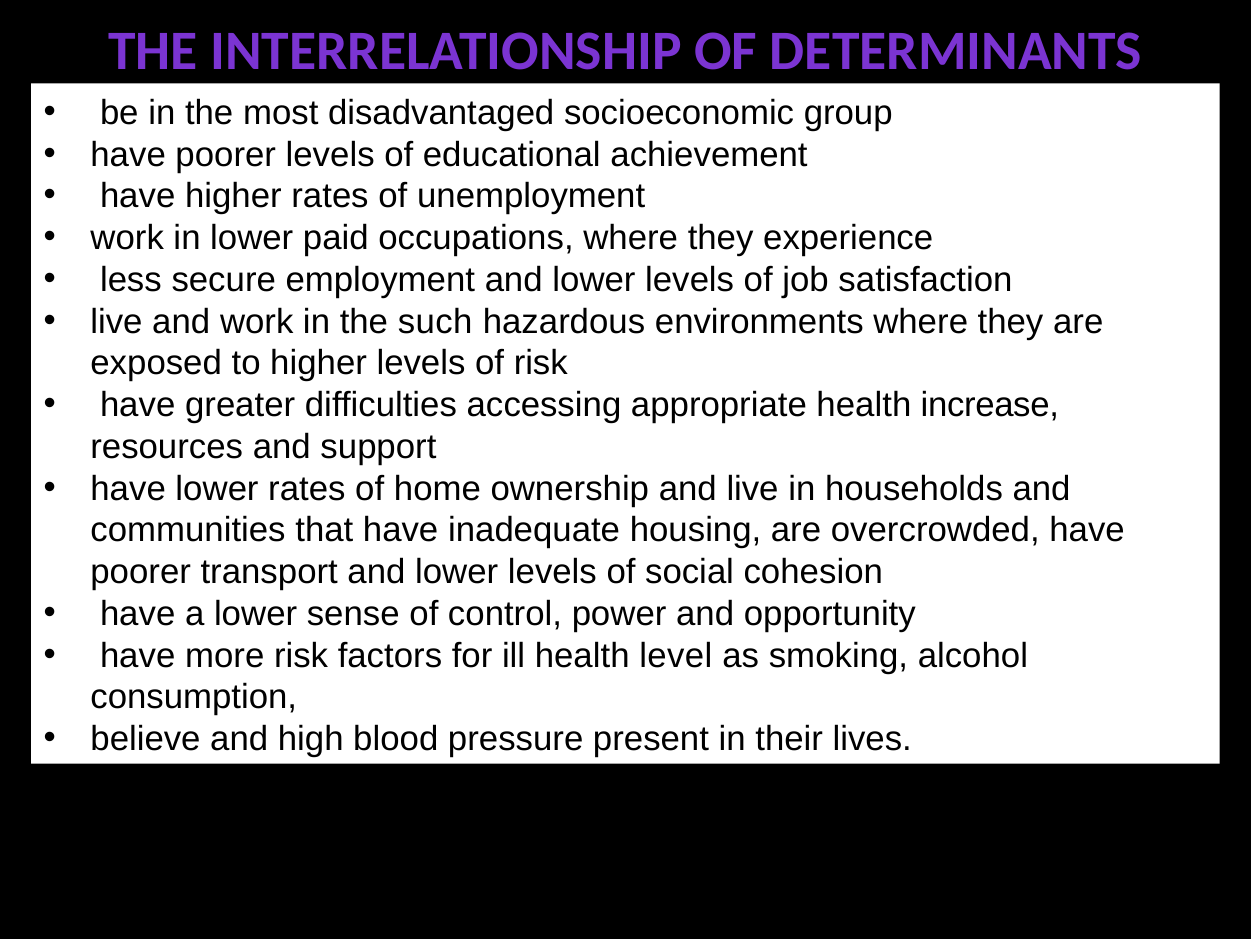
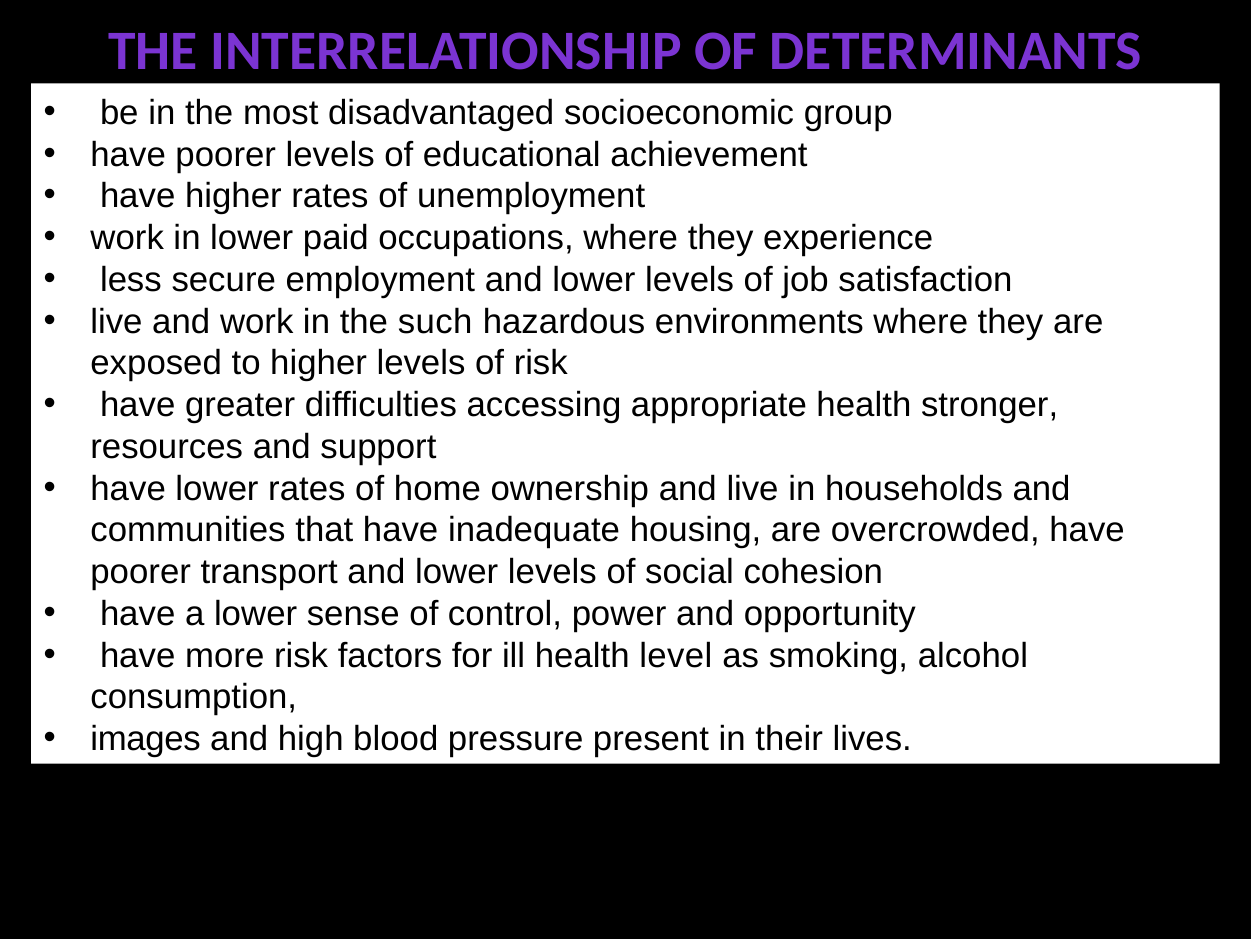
increase: increase -> stronger (990, 405)
believe: believe -> images (146, 739)
